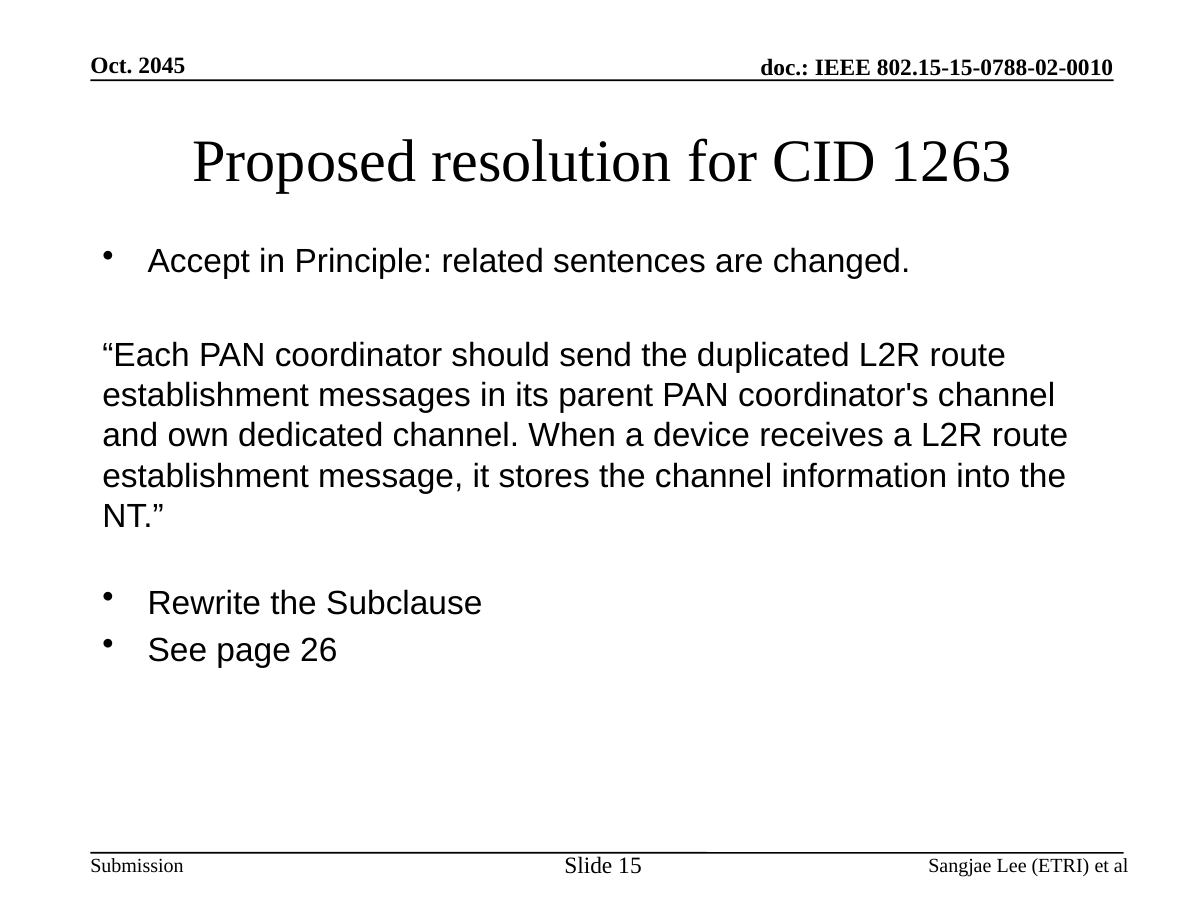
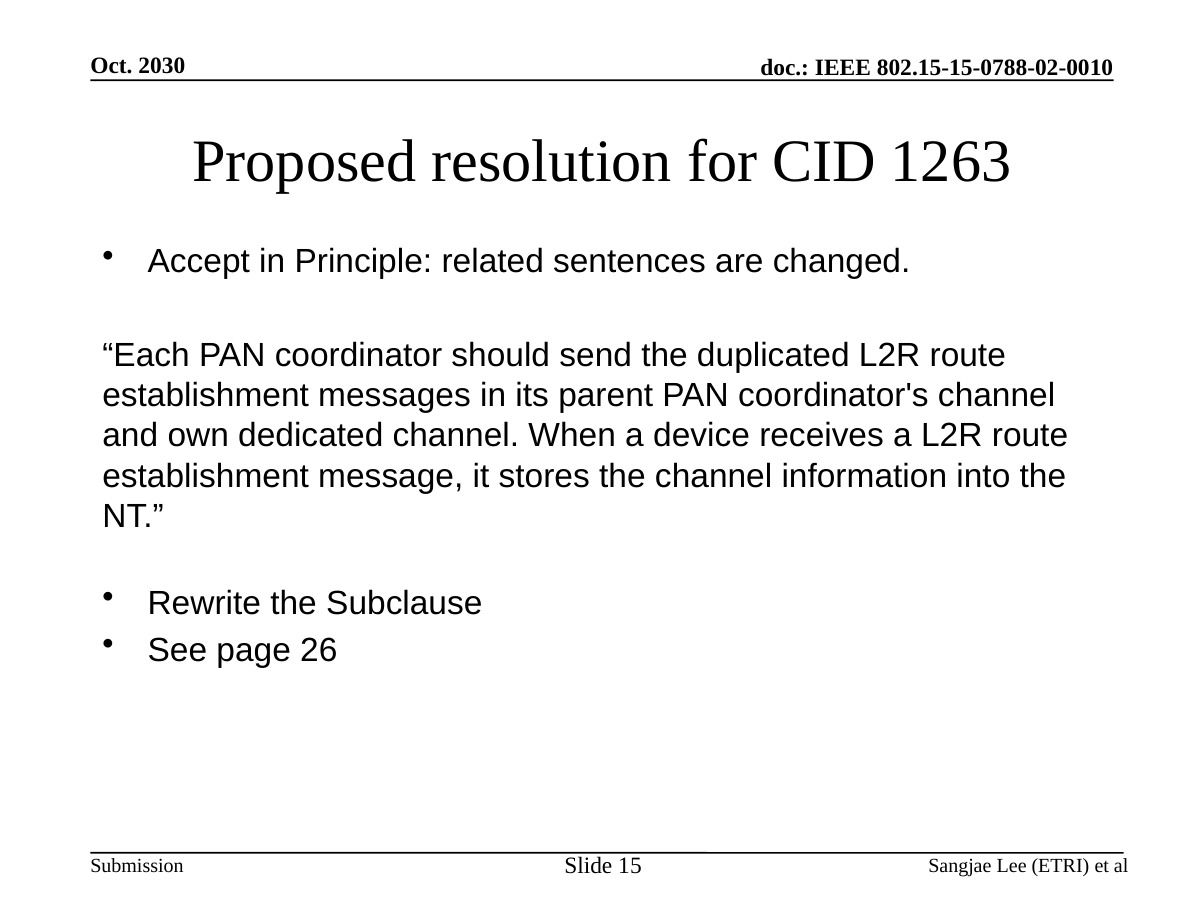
2045: 2045 -> 2030 (162, 66)
